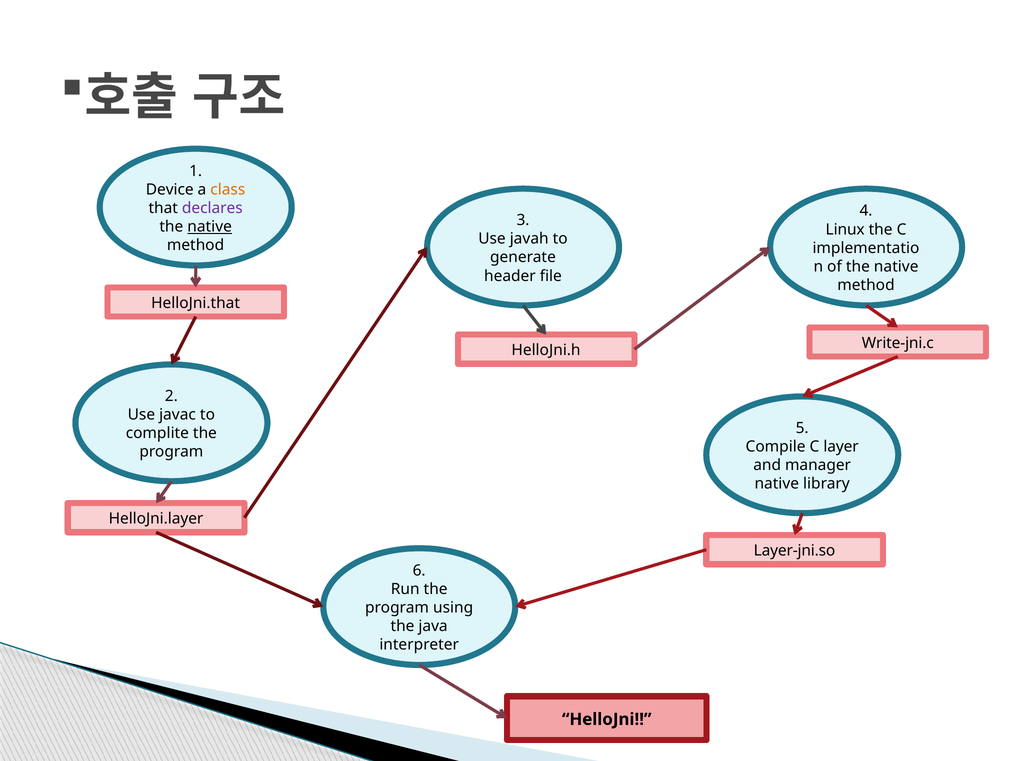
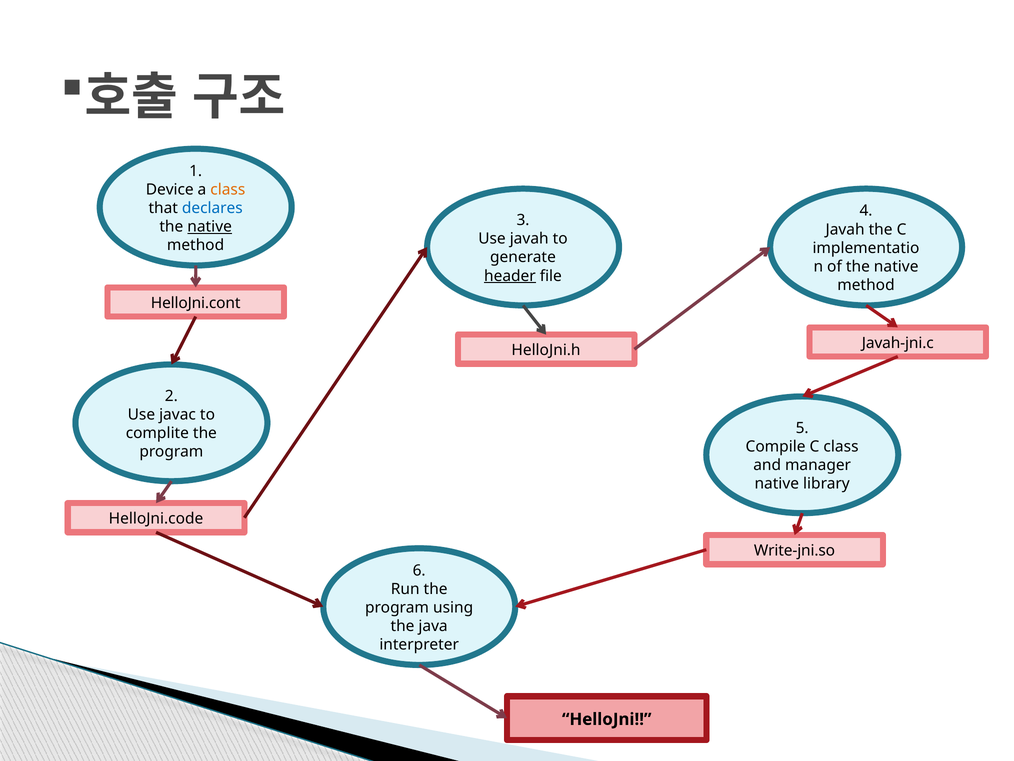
declares colour: purple -> blue (212, 208)
Linux: Linux -> Javah (845, 229)
header underline: none -> present (510, 276)
HelloJni.that: HelloJni.that -> HelloJni.cont (196, 303)
Write-jni.c: Write-jni.c -> Javah-jni.c (898, 343)
C layer: layer -> class (841, 446)
HelloJni.layer: HelloJni.layer -> HelloJni.code (156, 518)
Layer-jni.so: Layer-jni.so -> Write-jni.so (795, 550)
